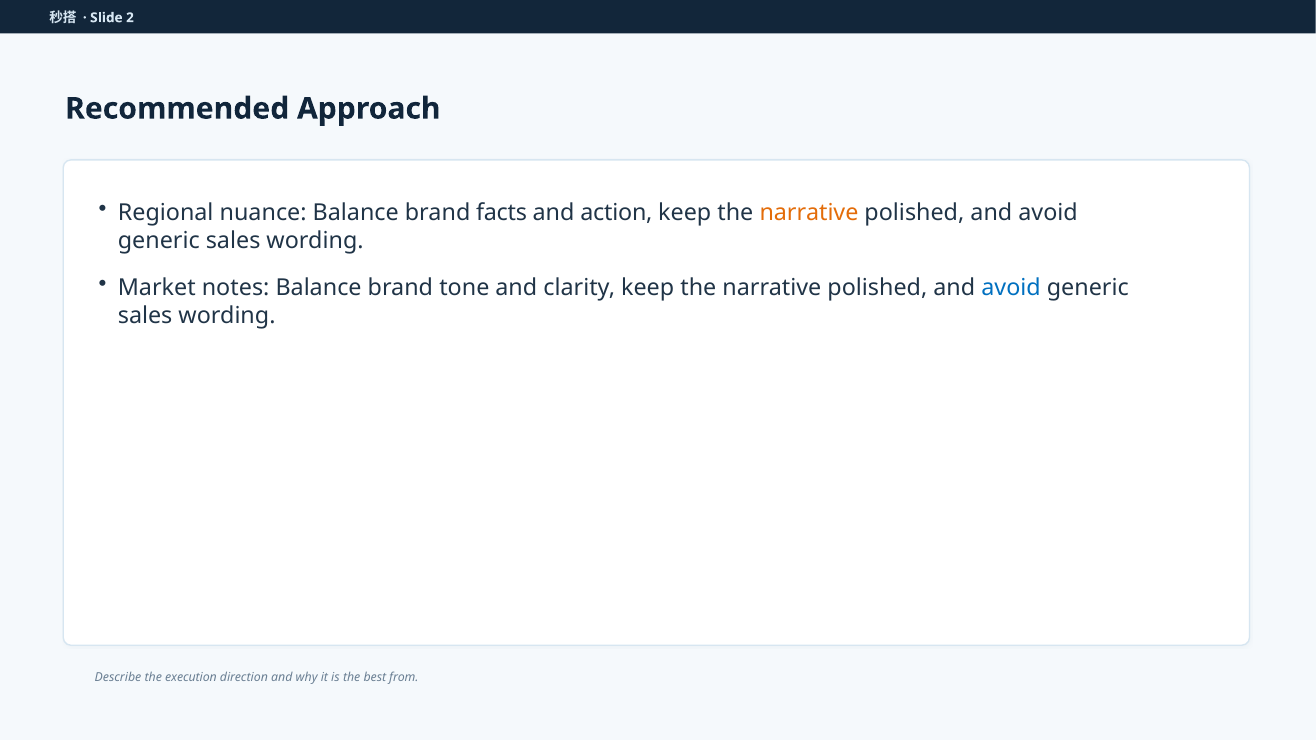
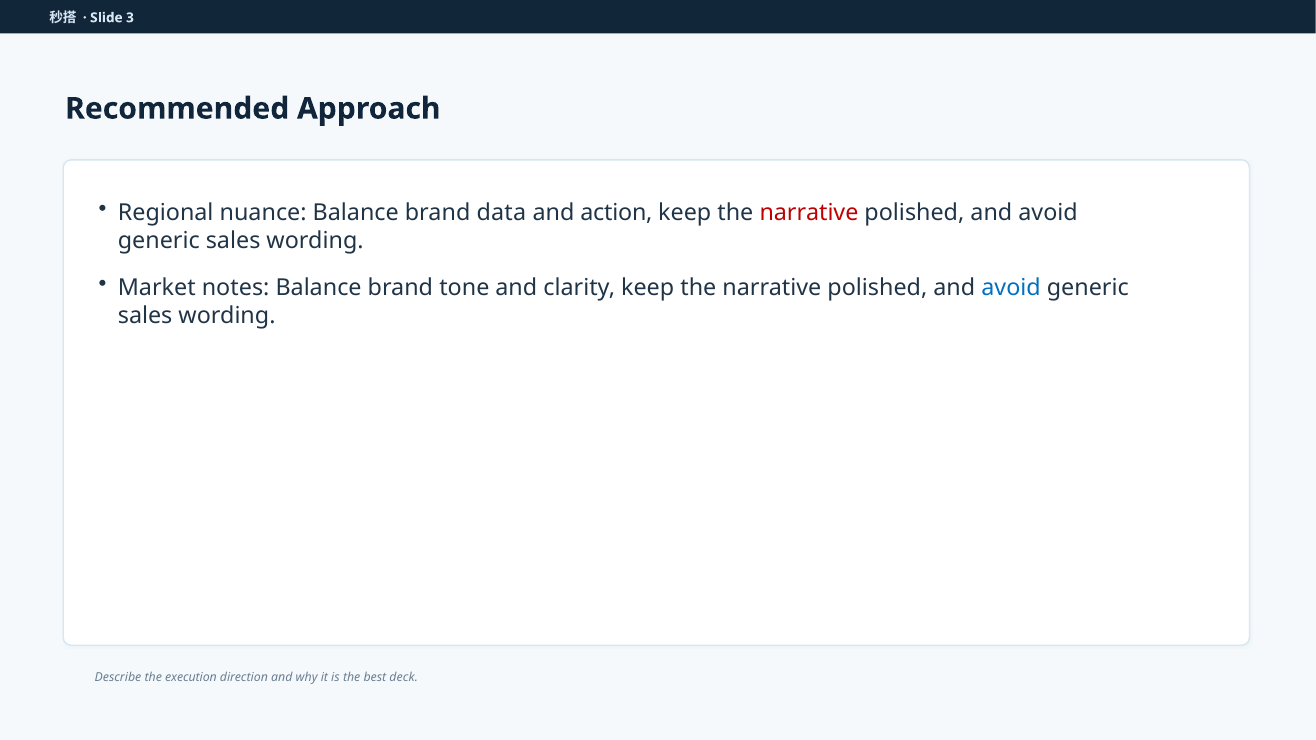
2: 2 -> 3 (130, 18)
facts: facts -> data (501, 213)
narrative colour: orange -> red (809, 213)
from: from -> deck (404, 678)
